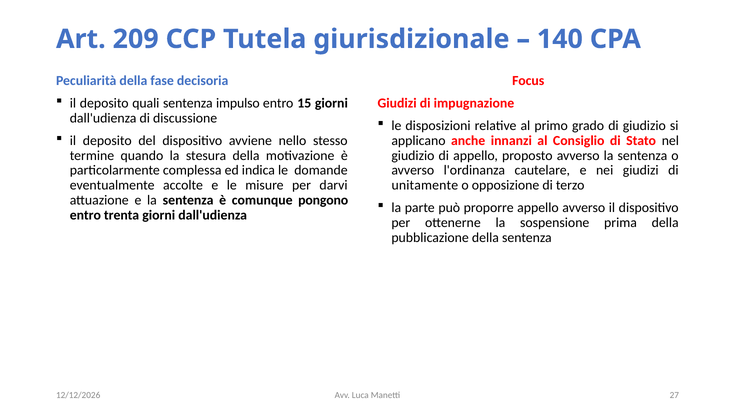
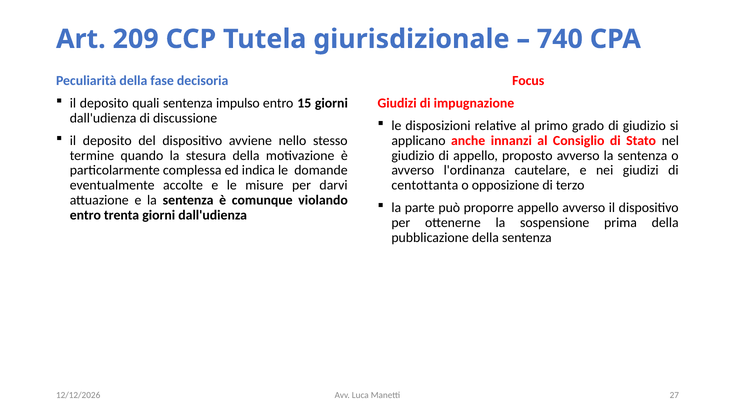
140: 140 -> 740 (560, 39)
unitamente: unitamente -> centottanta (425, 185)
pongono: pongono -> violando (323, 200)
